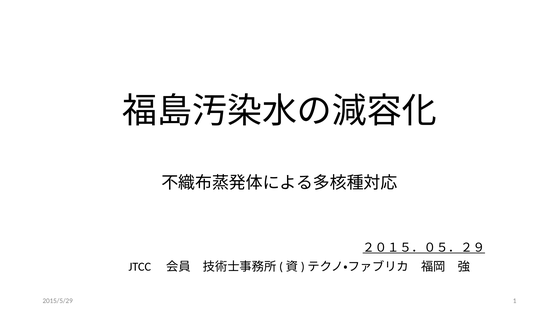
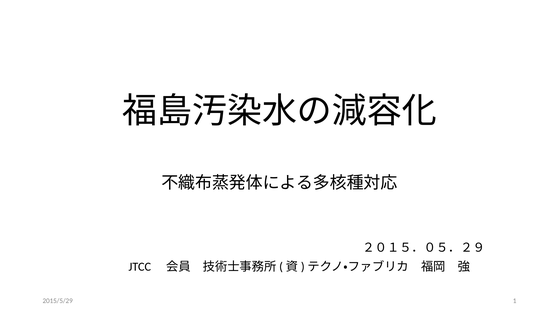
２０１５．０５．２９ underline: present -> none (424, 247)
